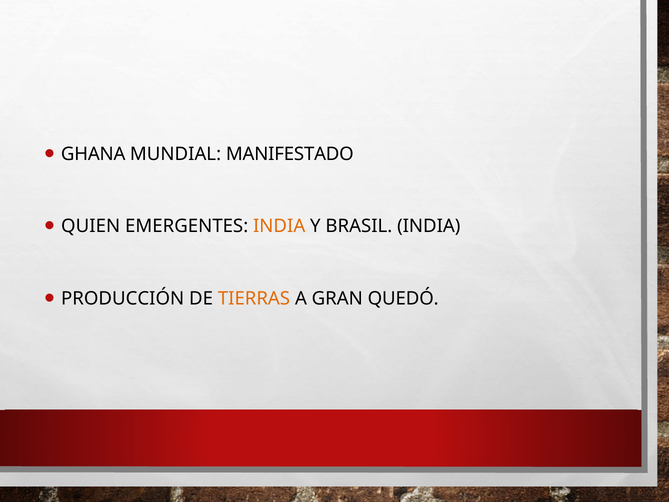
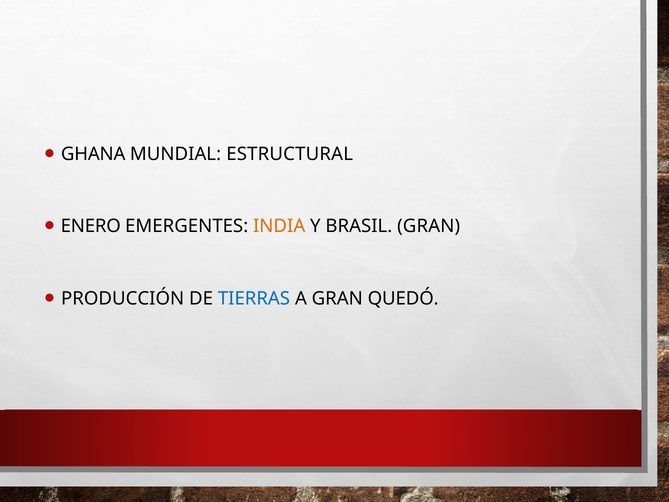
MANIFESTADO: MANIFESTADO -> ESTRUCTURAL (290, 154)
QUIEN: QUIEN -> ENERO (91, 226)
BRASIL INDIA: INDIA -> GRAN (429, 226)
TIERRAS colour: orange -> blue (254, 298)
